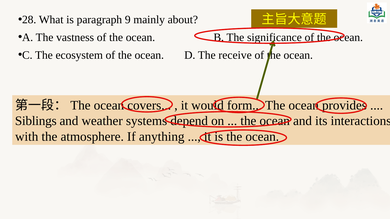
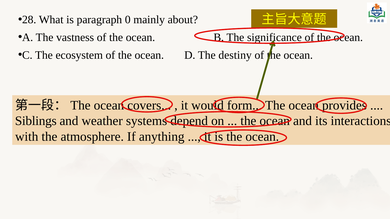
9: 9 -> 0 (128, 20)
receive: receive -> destiny (235, 55)
